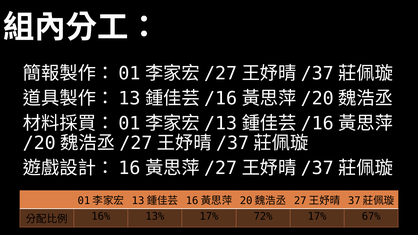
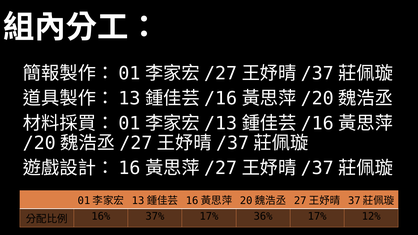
13%: 13% -> 37% (155, 217)
72%: 72% -> 36% (263, 217)
67%: 67% -> 12% (371, 217)
